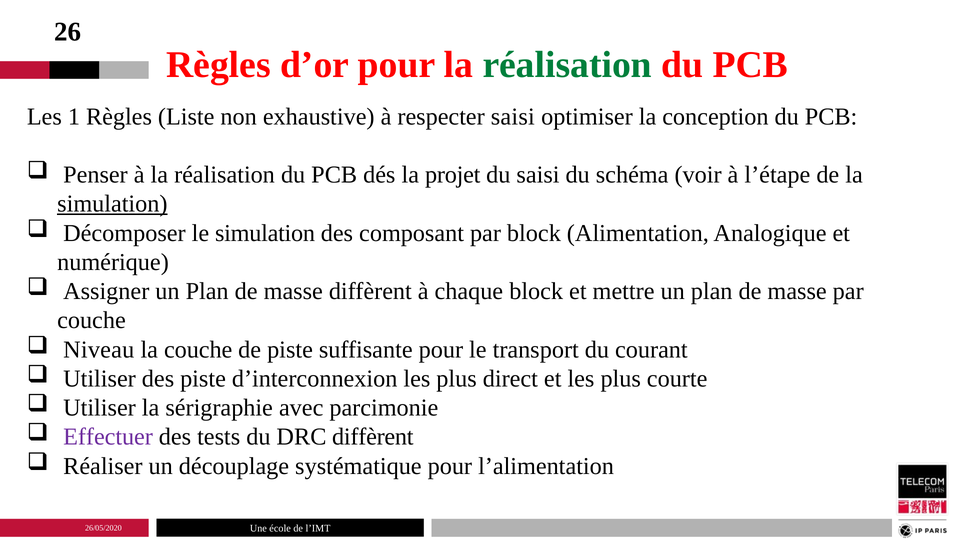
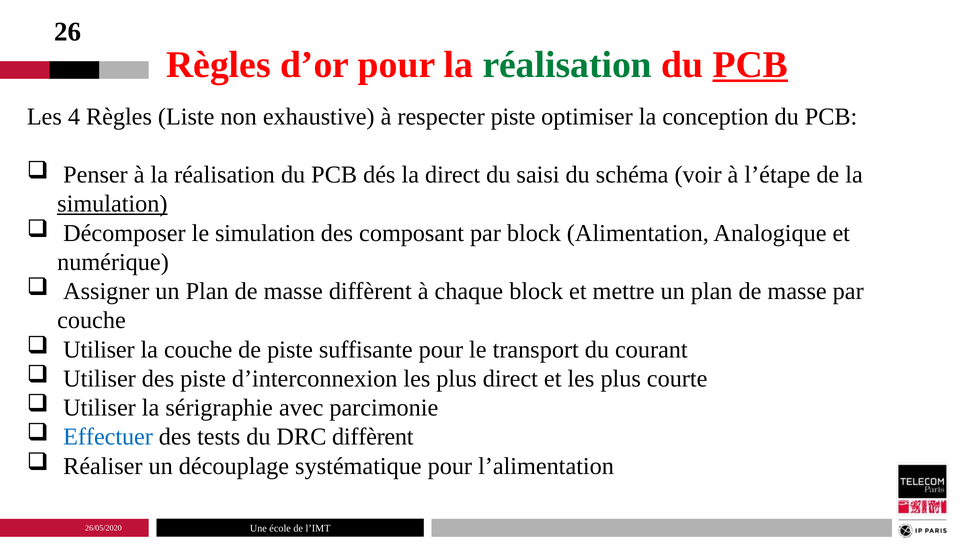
PCB underline: none -> present (750, 65)
1: 1 -> 4 (74, 116)
respecter saisi: saisi -> piste (513, 116)
la projet: projet -> direct (453, 175)
Niveau: Niveau -> Utiliser (99, 349)
Effectuer colour: purple -> blue (108, 437)
